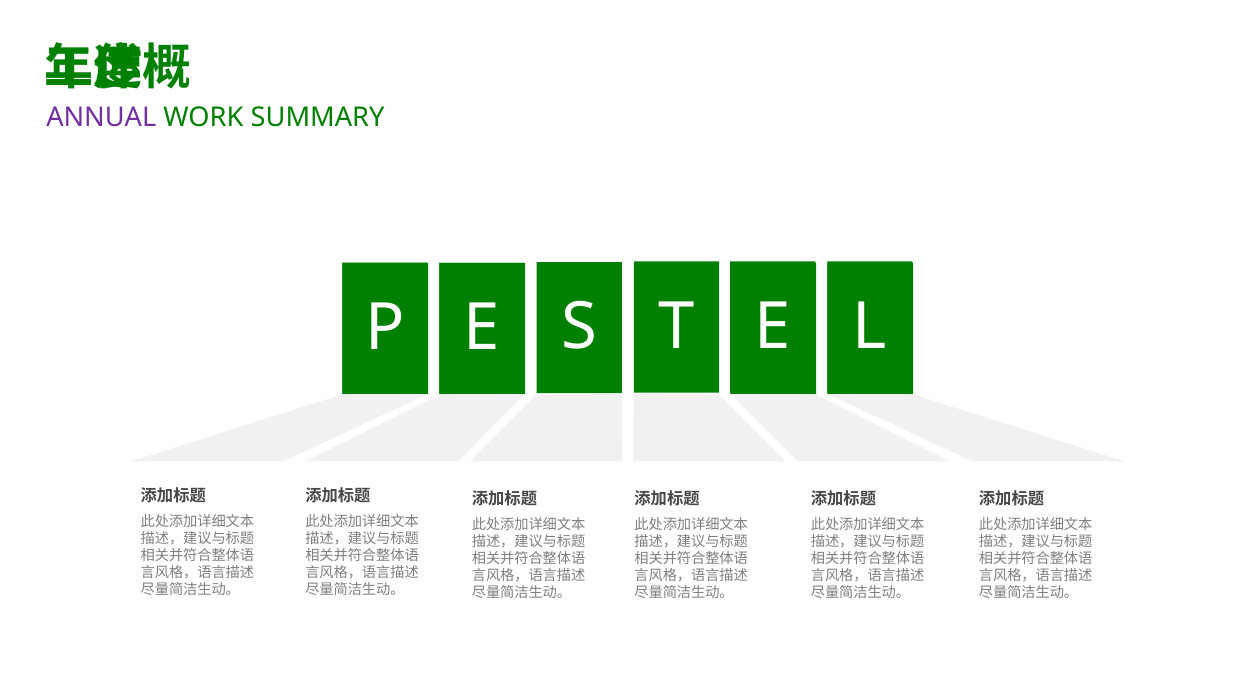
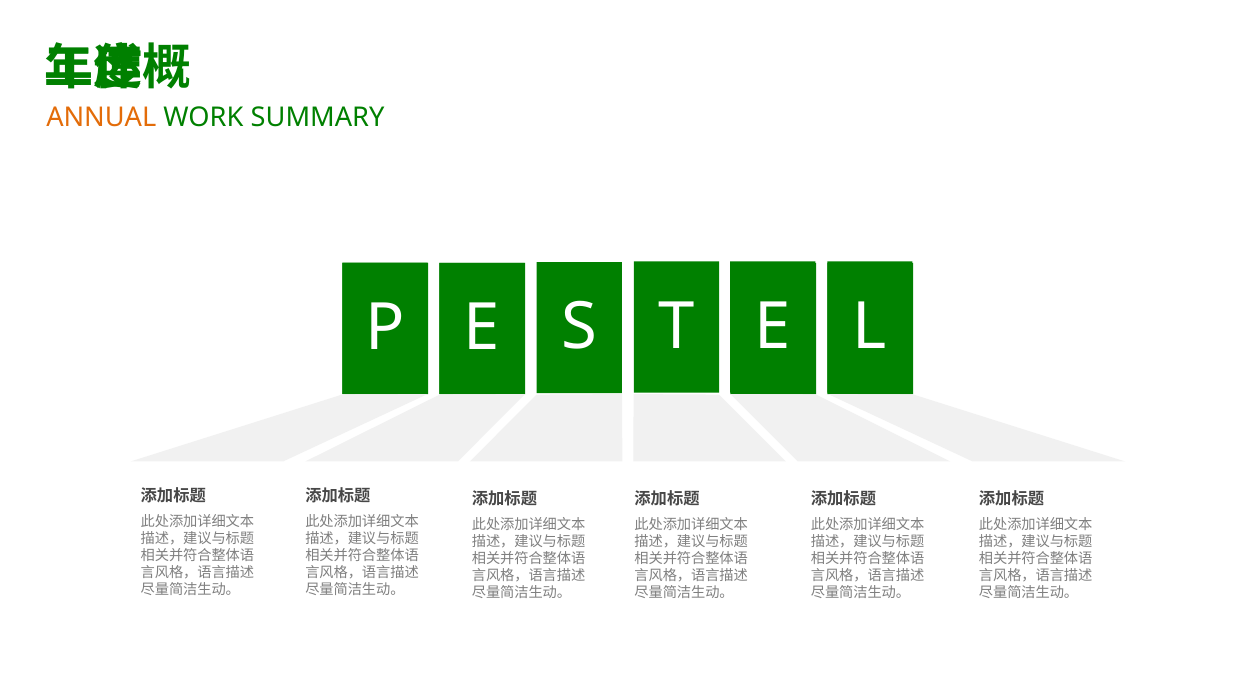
ANNUAL colour: purple -> orange (101, 117)
